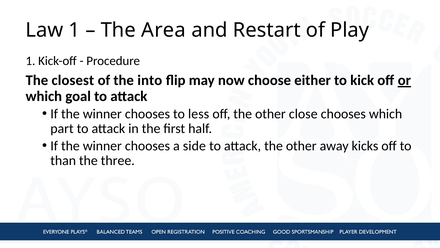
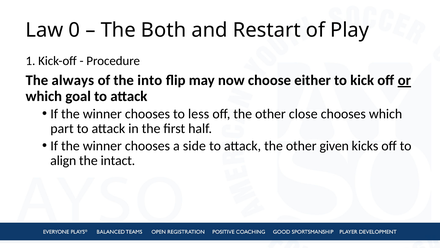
Law 1: 1 -> 0 (74, 30)
Area: Area -> Both (164, 30)
closest: closest -> always (73, 80)
away: away -> given (334, 146)
than: than -> align (63, 160)
three: three -> intact (118, 160)
